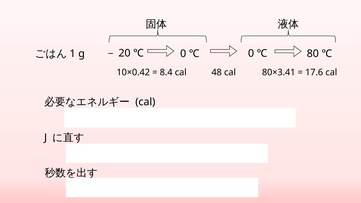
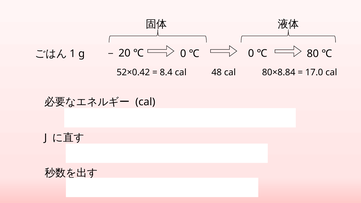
10×0.42: 10×0.42 -> 52×0.42 (133, 73)
80×3.41: 80×3.41 -> 80×8.84 (279, 72)
17.6: 17.6 -> 17.0 (314, 72)
